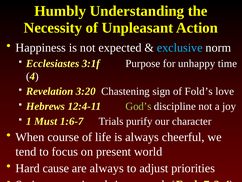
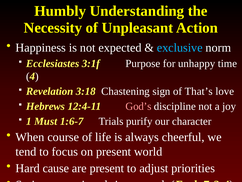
3:20: 3:20 -> 3:18 (86, 91)
Fold’s: Fold’s -> That’s (199, 91)
God’s colour: light green -> pink (138, 106)
are always: always -> present (107, 168)
